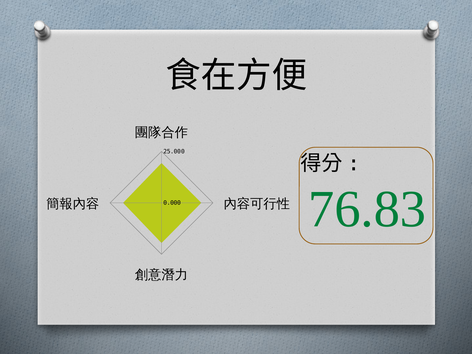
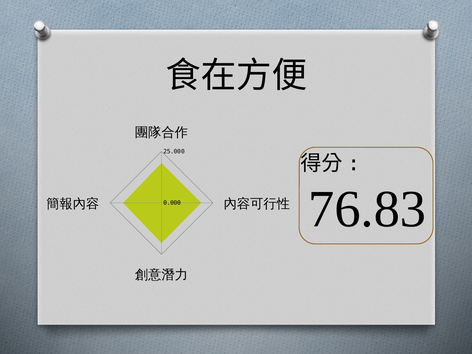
76.83 colour: green -> black (367, 209)
